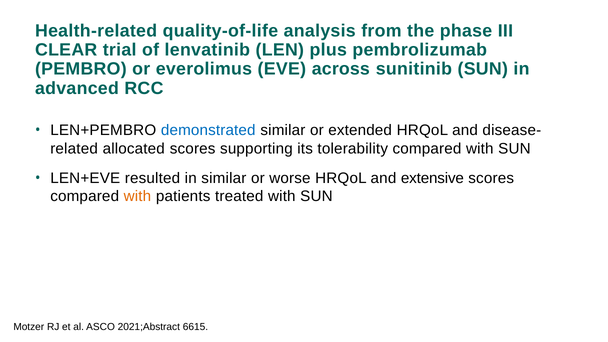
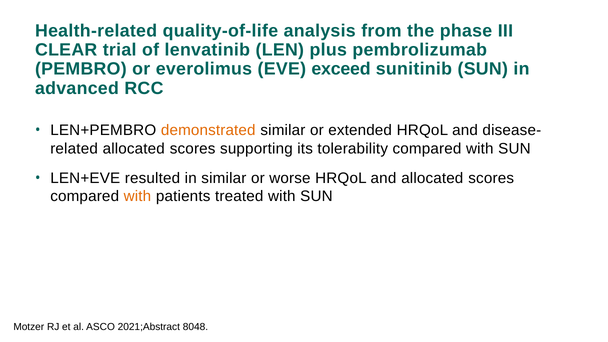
across: across -> exceed (341, 69)
demonstrated colour: blue -> orange (208, 130)
and extensive: extensive -> allocated (432, 178)
6615: 6615 -> 8048 (195, 327)
